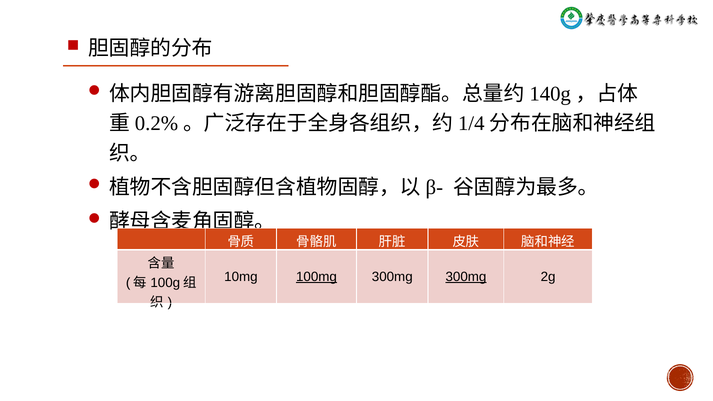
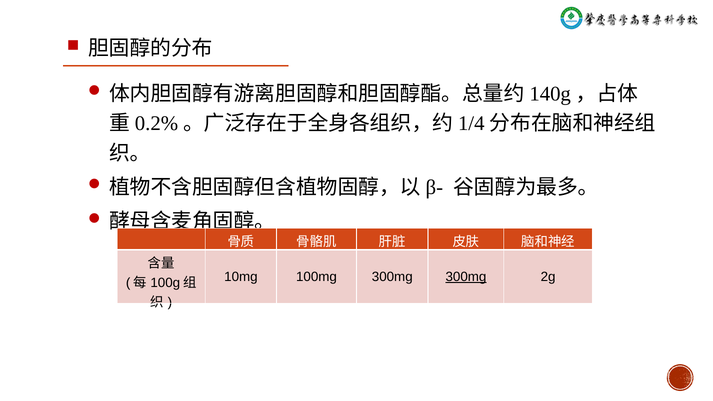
100mg underline: present -> none (316, 277)
